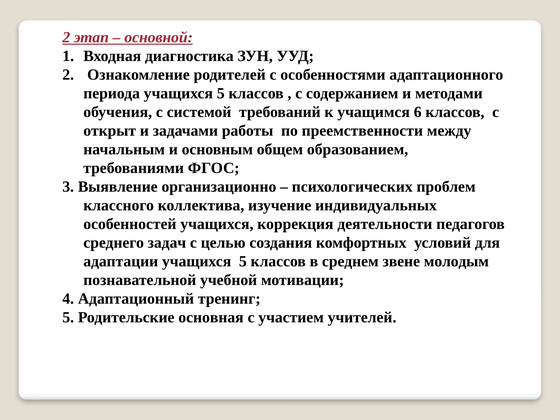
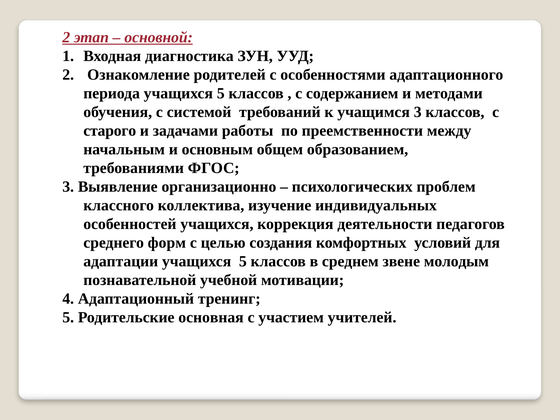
учащимся 6: 6 -> 3 (418, 112)
открыт: открыт -> старого (110, 131)
задач: задач -> форм (167, 243)
